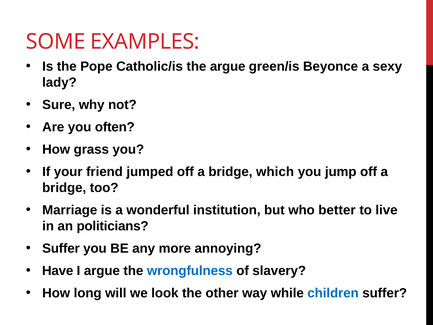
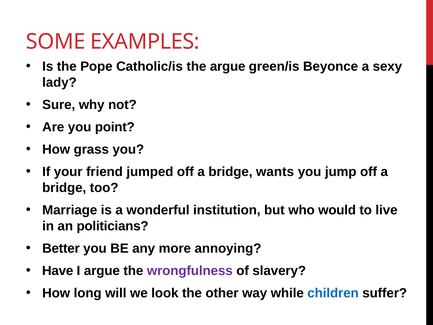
often: often -> point (115, 127)
which: which -> wants (275, 172)
better: better -> would (337, 210)
Suffer: Suffer -> Better (61, 248)
wrongfulness colour: blue -> purple (190, 271)
